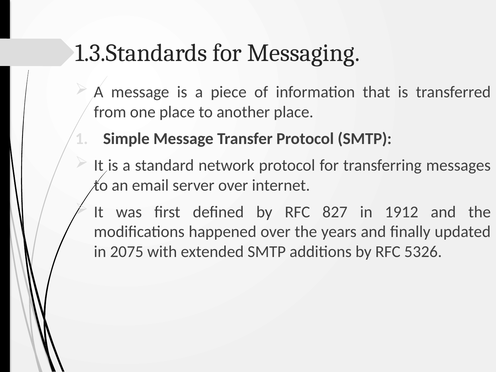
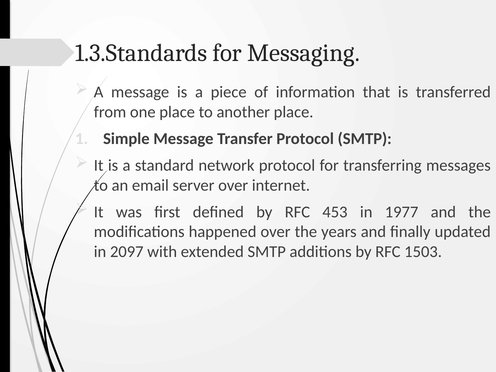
827: 827 -> 453 (335, 212)
1912: 1912 -> 1977 (402, 212)
2075: 2075 -> 2097 (127, 252)
5326: 5326 -> 1503 (423, 252)
